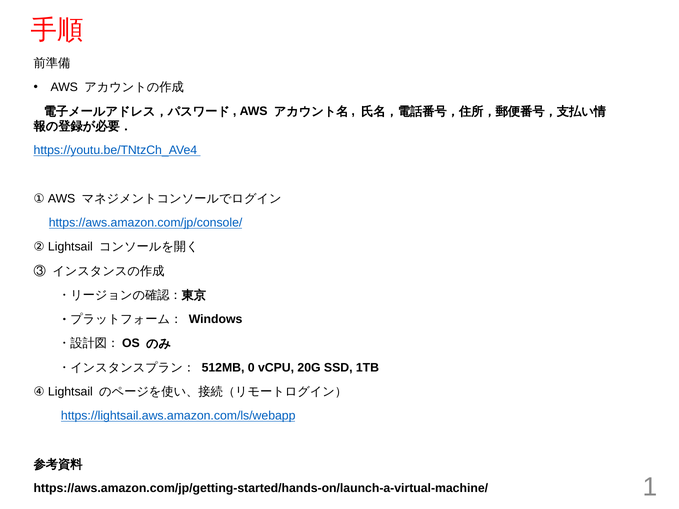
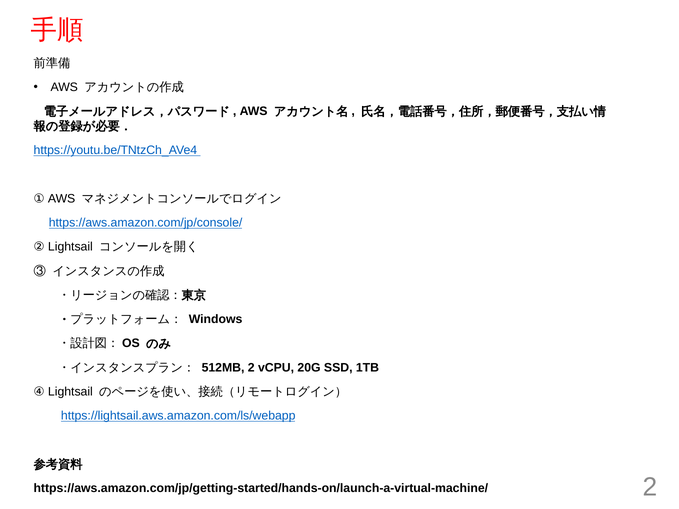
512MB 0: 0 -> 2 (251, 368)
https://aws.amazon.com/jp/getting-started/hands-on/launch-a-virtual-machine/ 1: 1 -> 2 (650, 487)
